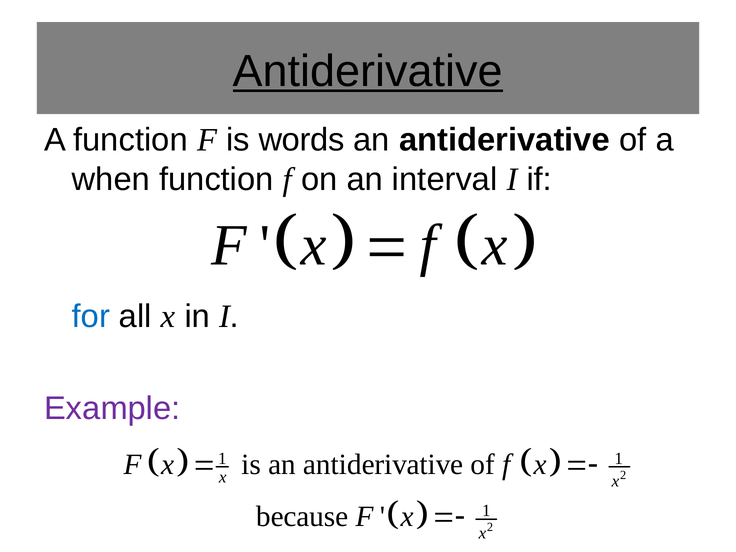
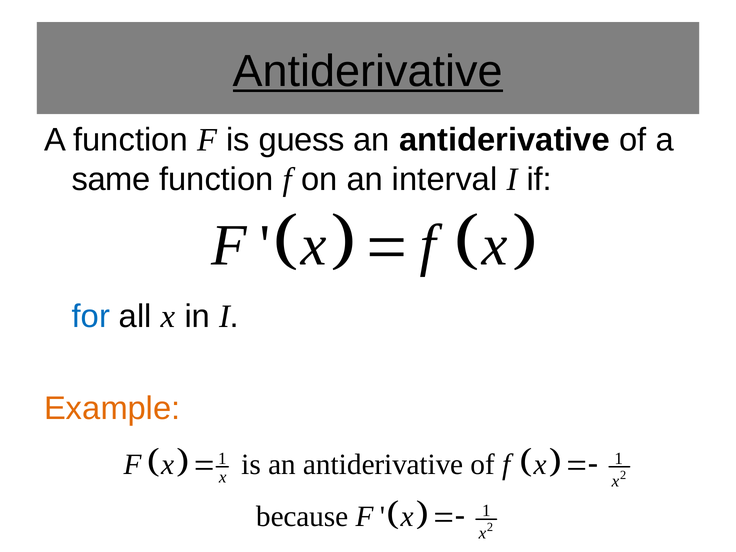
words: words -> guess (302, 140)
when: when -> same (111, 179)
Example colour: purple -> orange (112, 408)
